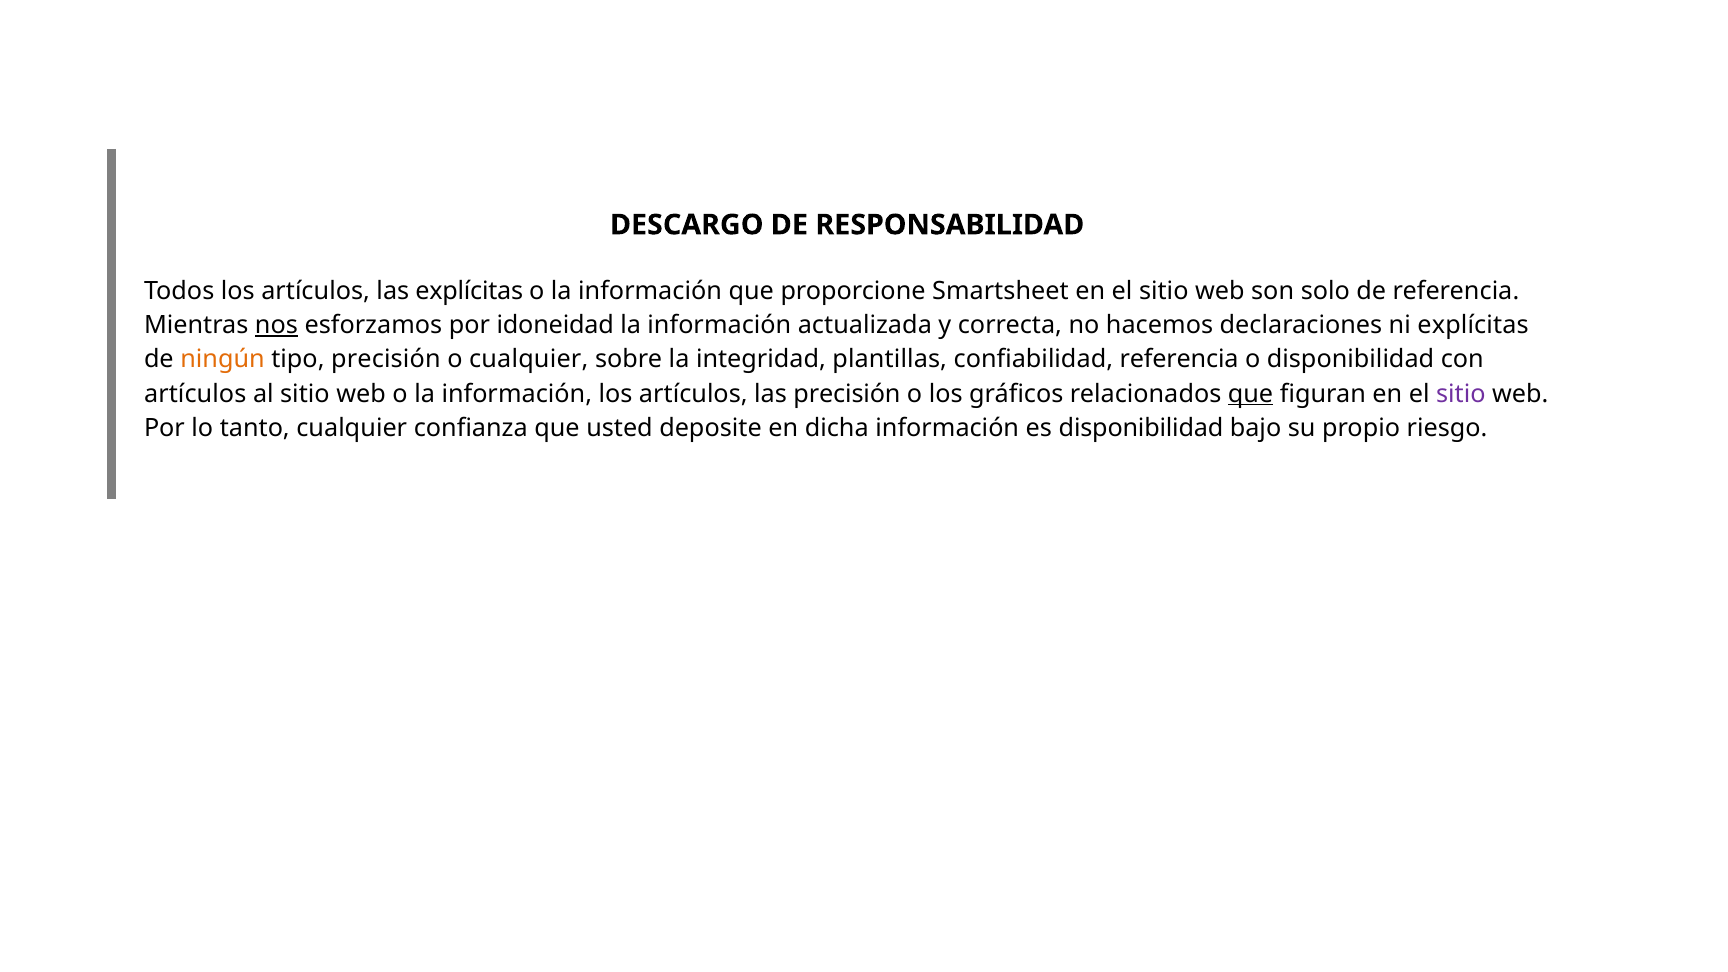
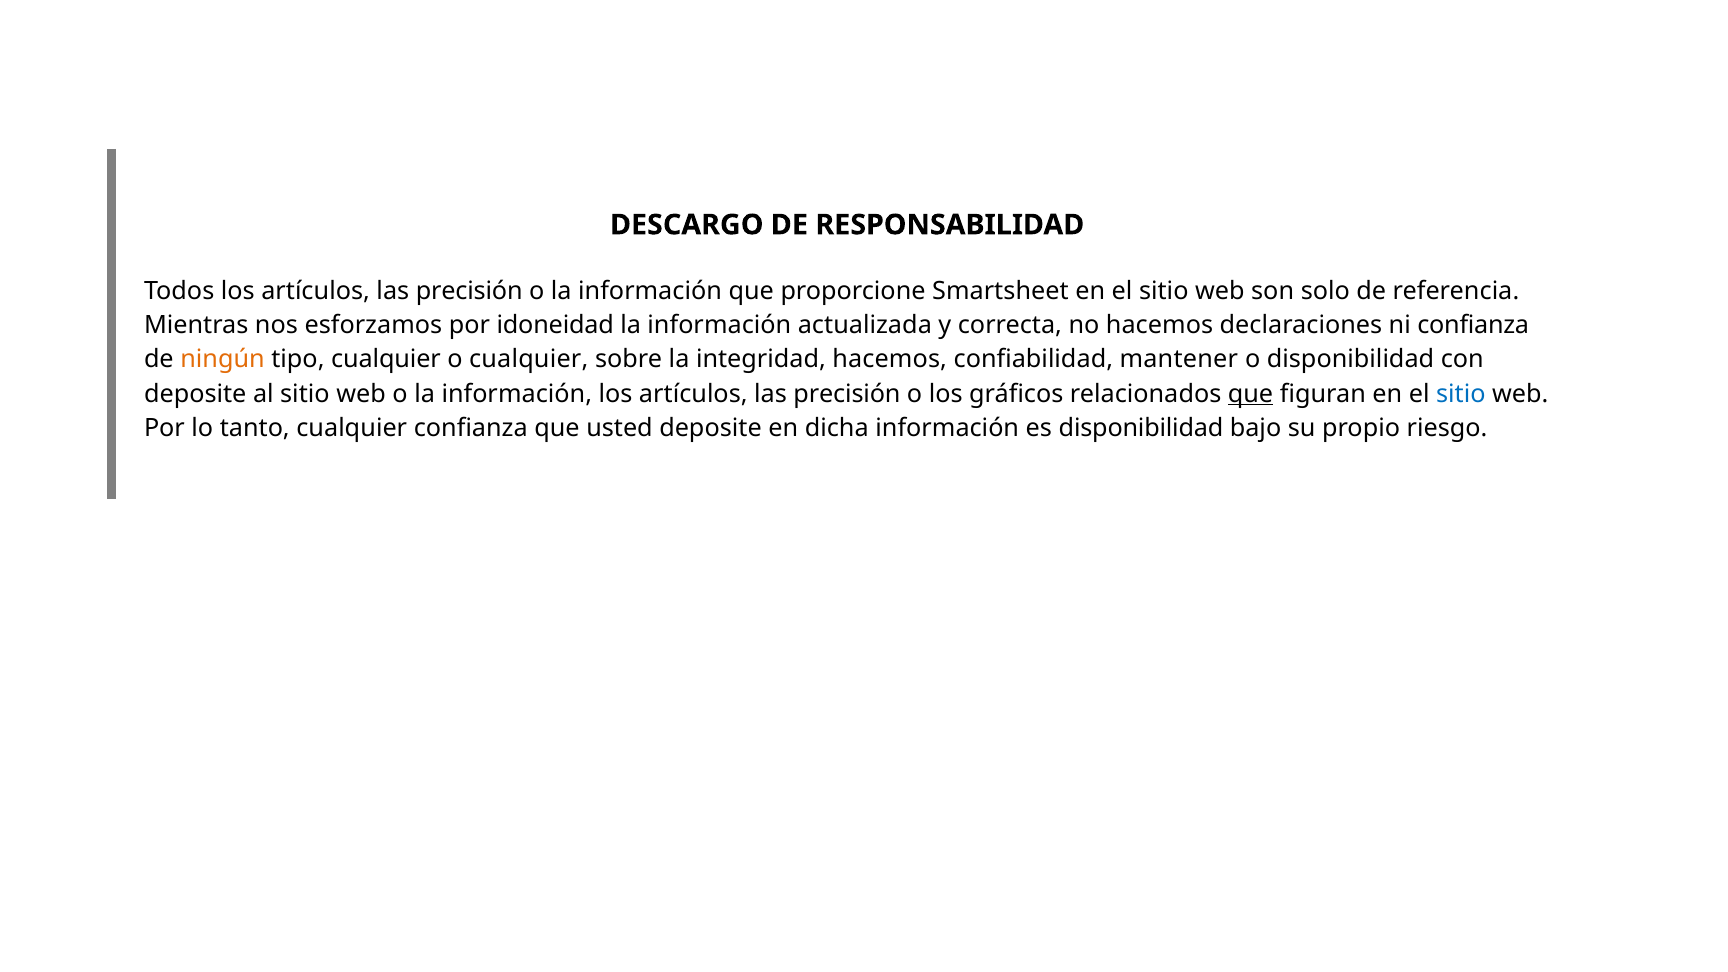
explícitas: explícitas -> precisión (469, 291)
nos underline: present -> none (277, 325)
ni explícitas: explícitas -> confianza (1473, 325)
tipo precisión: precisión -> cualquier (386, 360)
integridad plantillas: plantillas -> hacemos (890, 360)
confiabilidad referencia: referencia -> mantener (1179, 360)
artículos: artículos -> deposite (195, 394)
sitio colour: purple -> blue (1461, 394)
